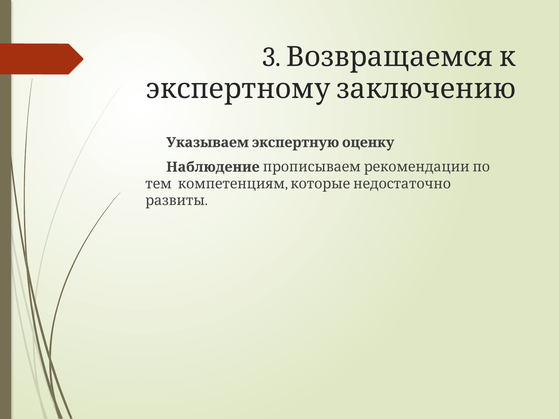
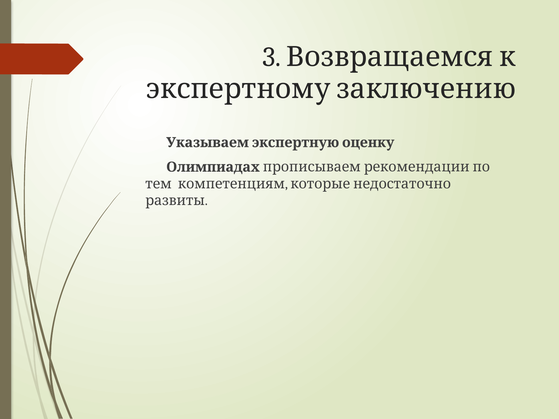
Наблюдение: Наблюдение -> Олимпиадах (213, 167)
